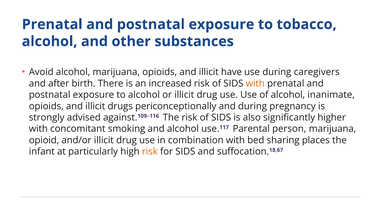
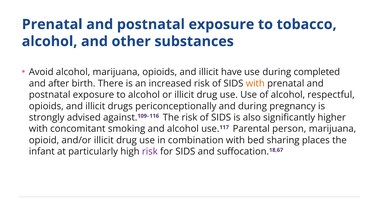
caregivers: caregivers -> completed (317, 72)
inanimate: inanimate -> respectful (331, 95)
risk colour: orange -> purple (150, 152)
